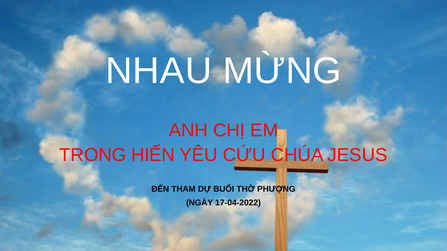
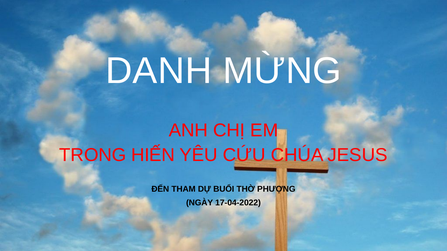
NHAU: NHAU -> DANH (159, 71)
